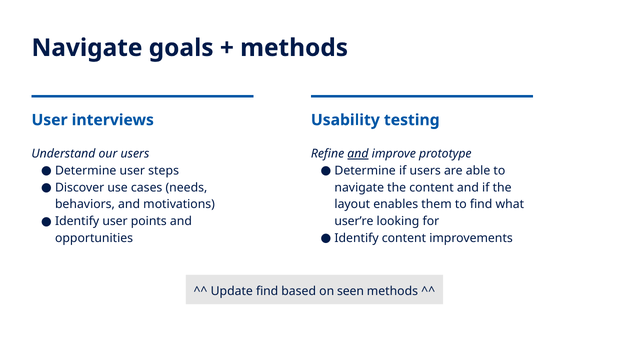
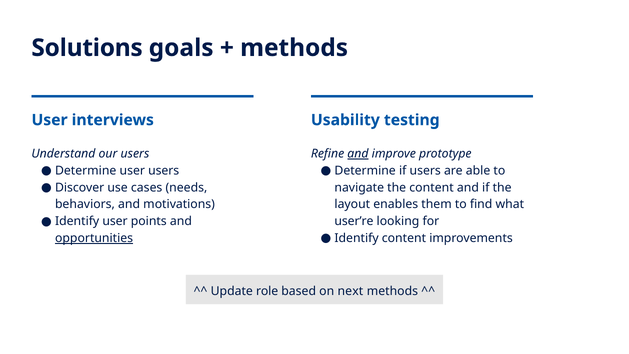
Navigate: Navigate -> Solutions (87, 48)
user steps: steps -> users (164, 171)
opportunities underline: none -> present (94, 238)
Update find: find -> role (267, 291)
seen: seen -> next (350, 291)
